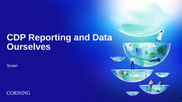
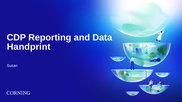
Ourselves: Ourselves -> Handprint (29, 47)
